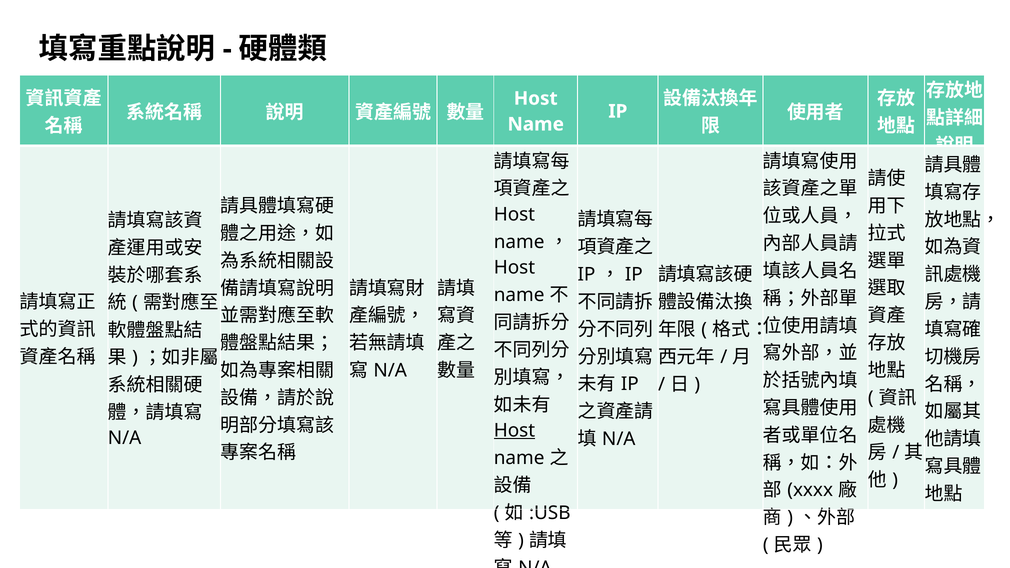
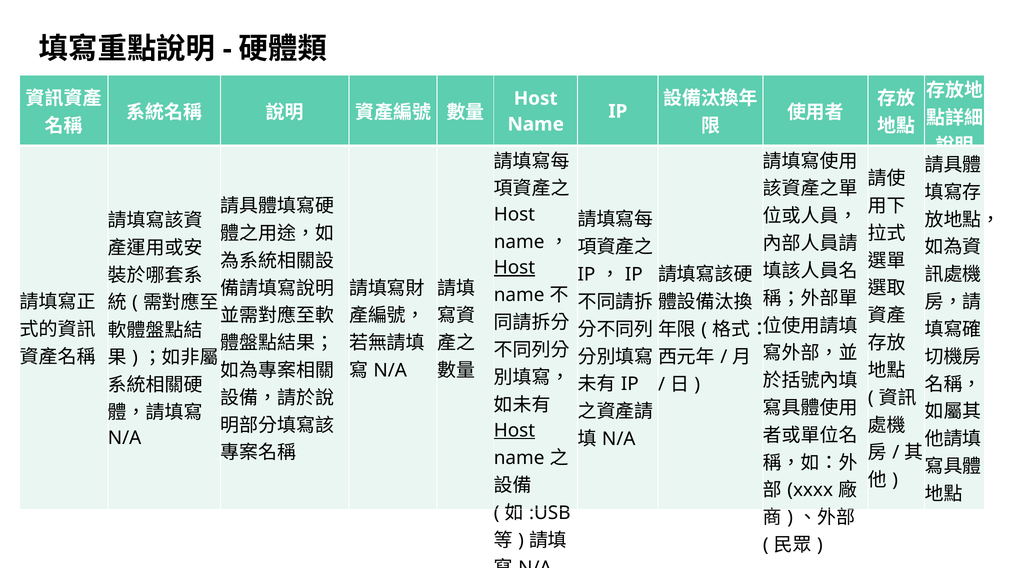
Host underline: none -> present (514, 268)
